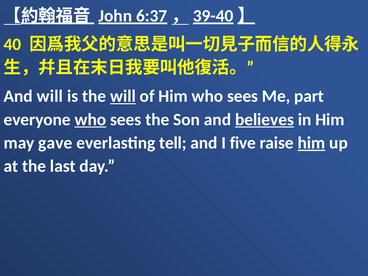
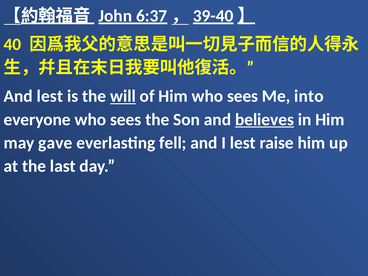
And will: will -> lest (50, 96)
part: part -> into (309, 96)
who underline: present -> none (90, 120)
tell: tell -> fell (173, 143)
I five: five -> lest (243, 143)
him underline: present -> none (312, 143)
